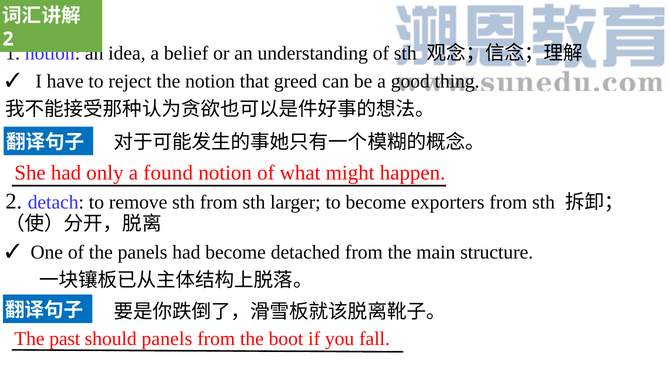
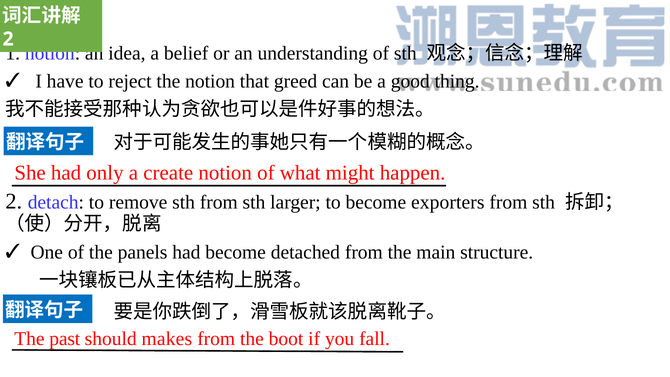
found: found -> create (168, 173)
should panels: panels -> makes (167, 339)
